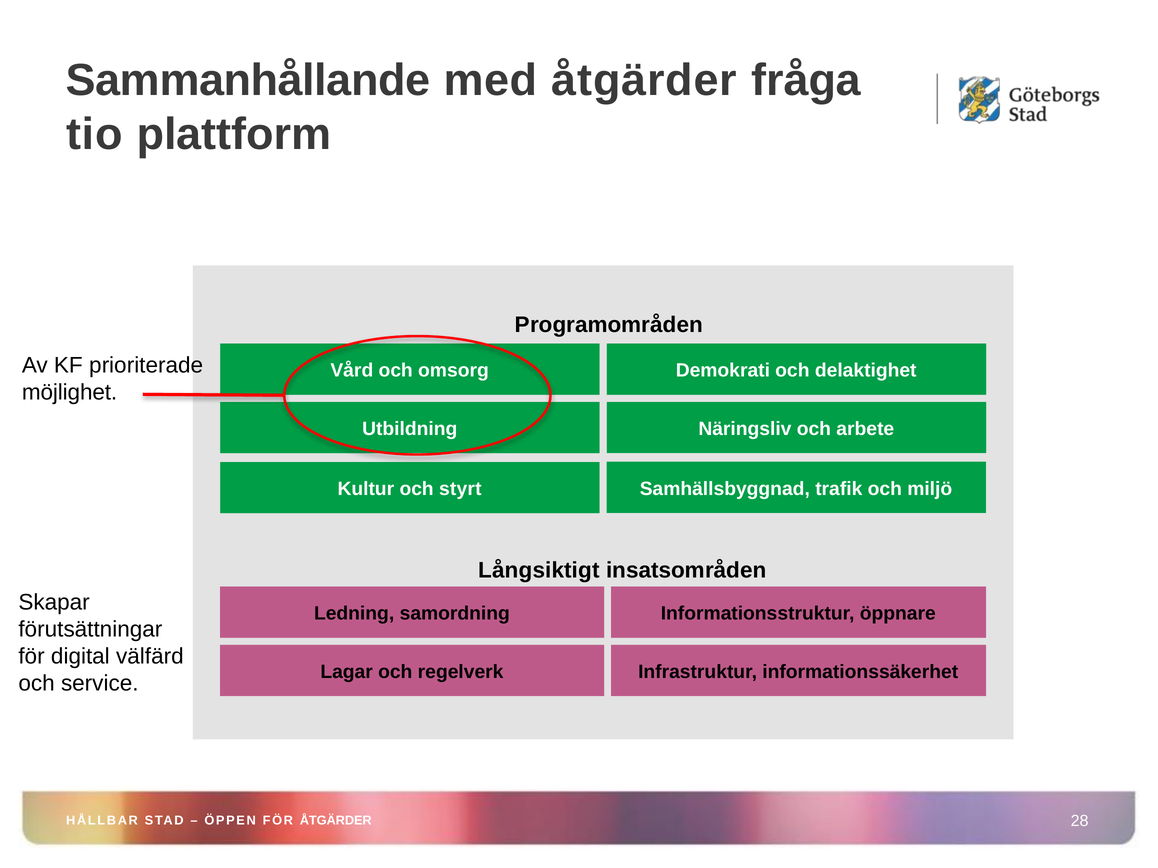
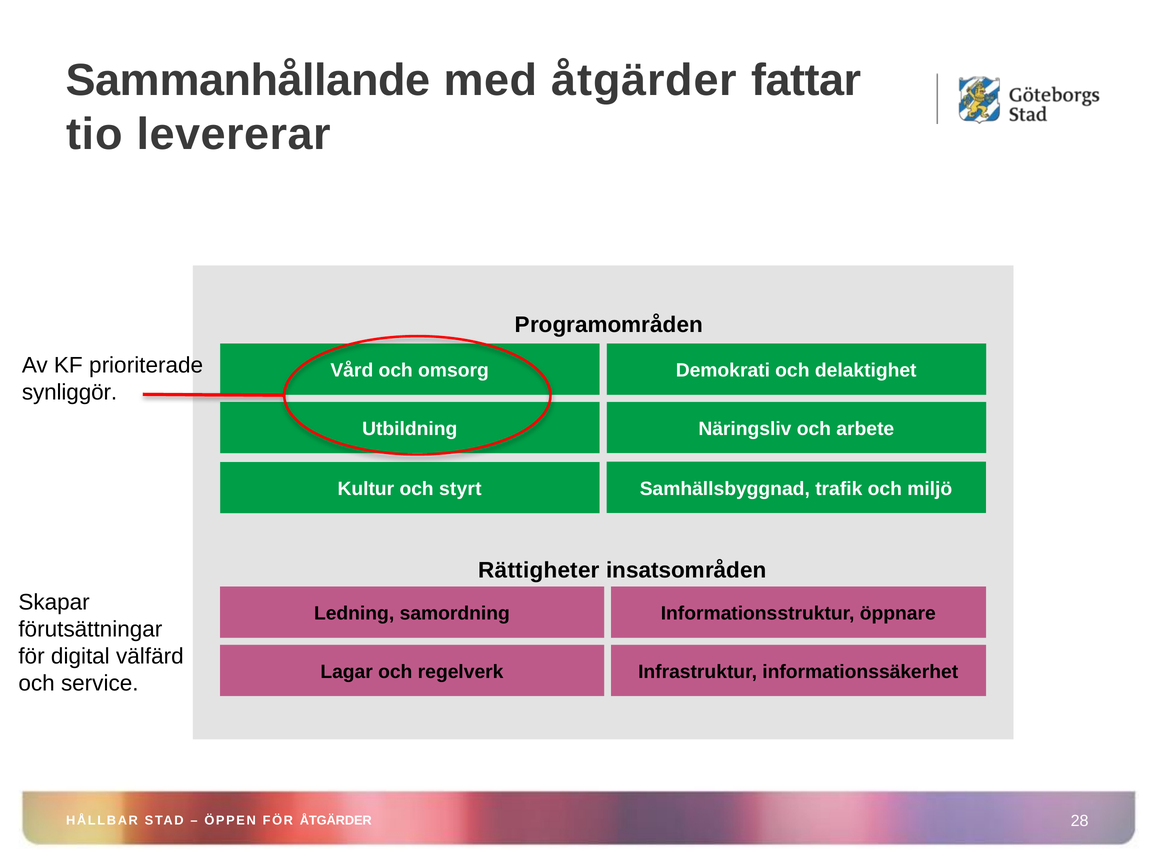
fråga: fråga -> fattar (806, 80)
plattform: plattform -> levererar (234, 134)
möjlighet: möjlighet -> synliggör (70, 393)
Långsiktigt: Långsiktigt -> Rättigheter (539, 570)
